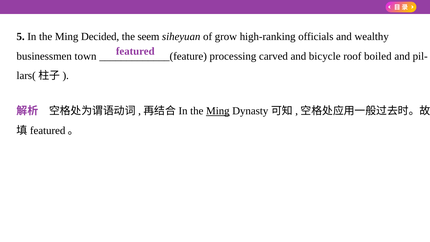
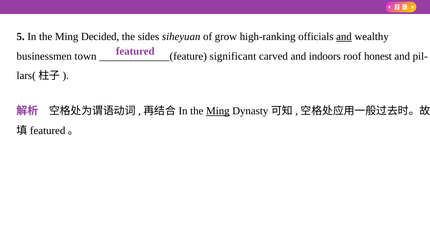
seem: seem -> sides (148, 37)
and underline: none -> present (344, 37)
processing: processing -> significant (233, 56)
bicycle: bicycle -> indoors (325, 56)
boiled: boiled -> honest (378, 56)
